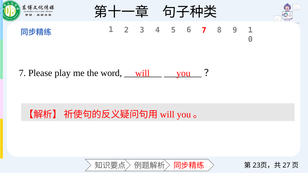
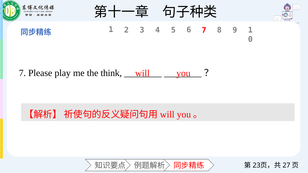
word: word -> think (111, 73)
